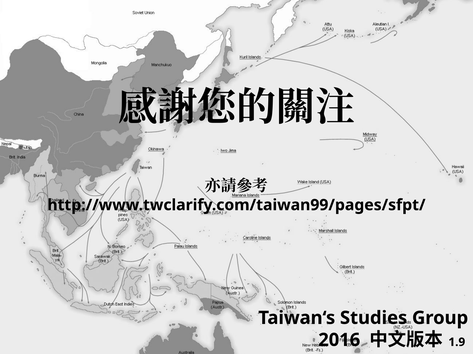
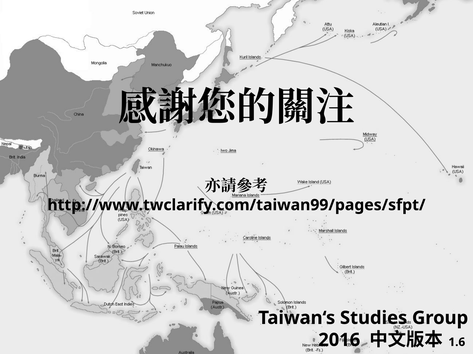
1.9: 1.9 -> 1.6 (457, 343)
